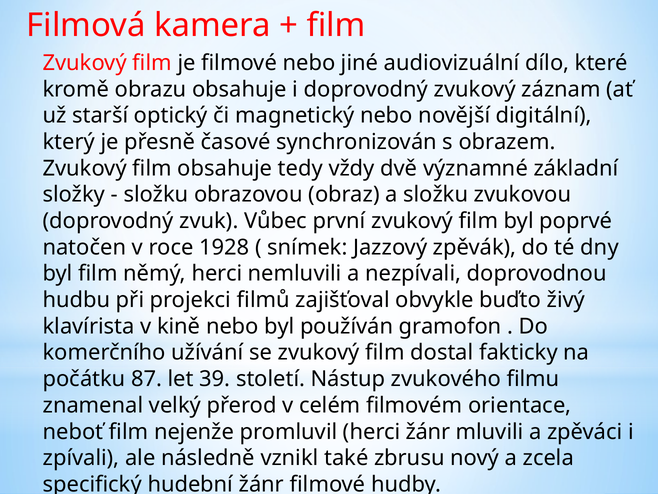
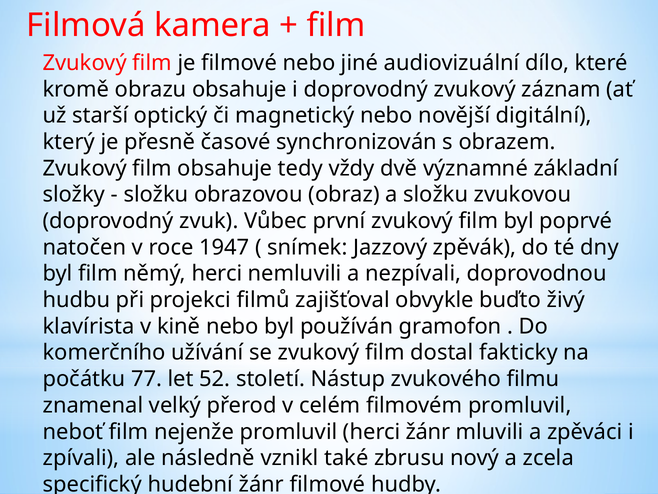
1928: 1928 -> 1947 (224, 247)
87: 87 -> 77 (147, 379)
39: 39 -> 52 (215, 379)
filmovém orientace: orientace -> promluvil (520, 405)
